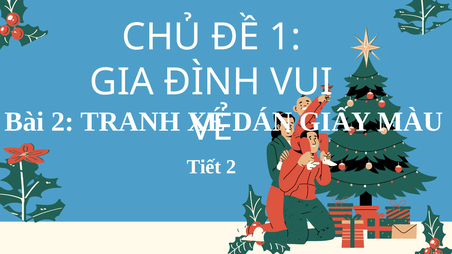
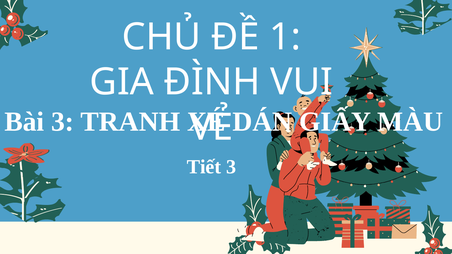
Bài 2: 2 -> 3 (63, 122)
Tiết 2: 2 -> 3 (231, 167)
